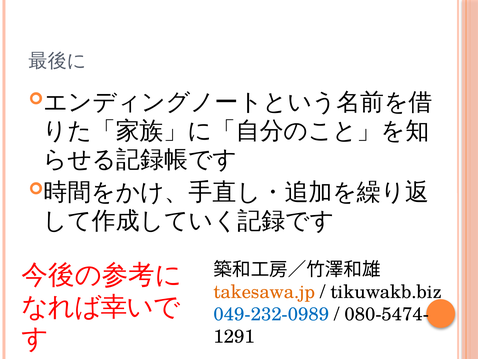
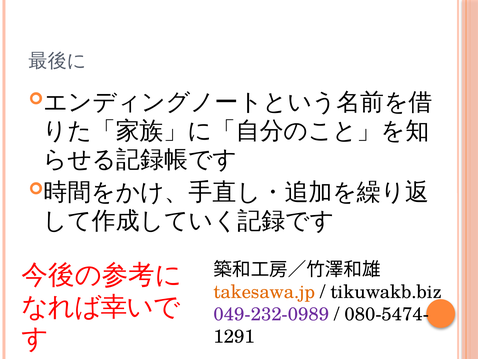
049-232-0989 colour: blue -> purple (271, 314)
